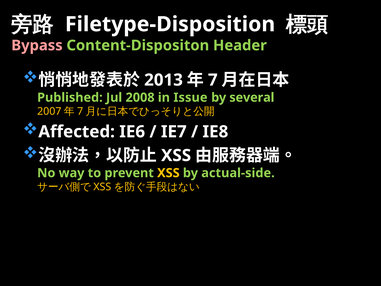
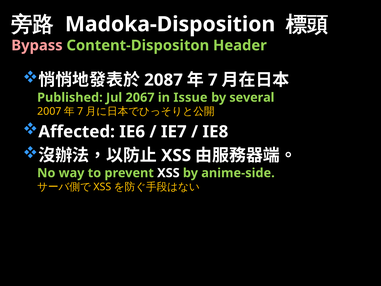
Filetype-Disposition: Filetype-Disposition -> Madoka-Disposition (170, 24)
2013: 2013 -> 2087 (164, 80)
2008: 2008 -> 2067 (140, 97)
XSS colour: yellow -> white (168, 173)
actual-side: actual-side -> anime-side (238, 173)
